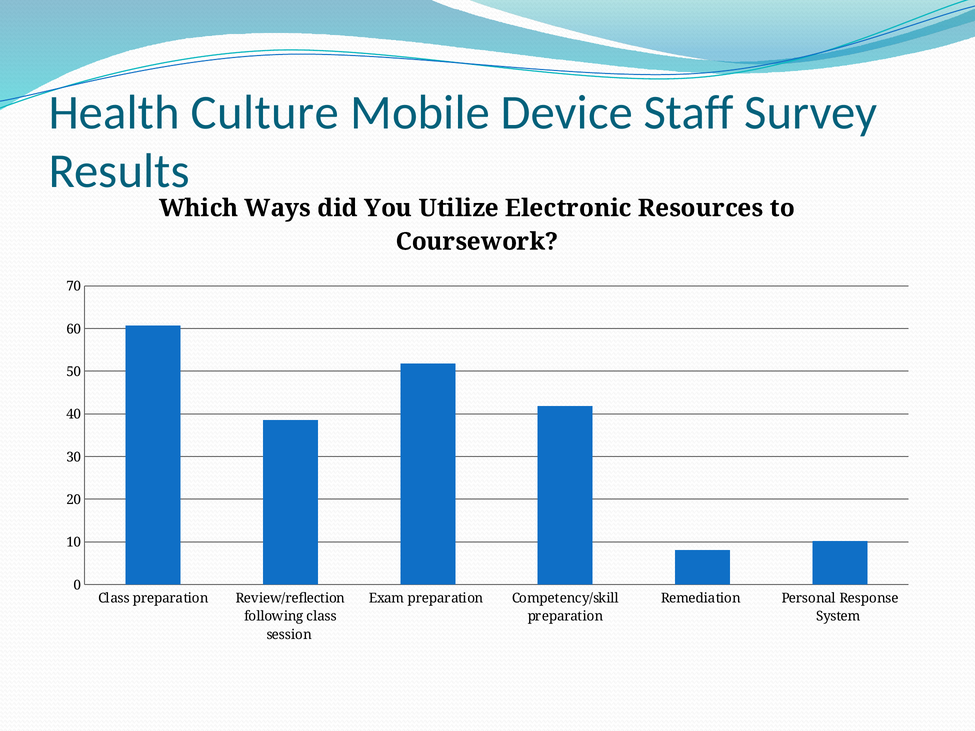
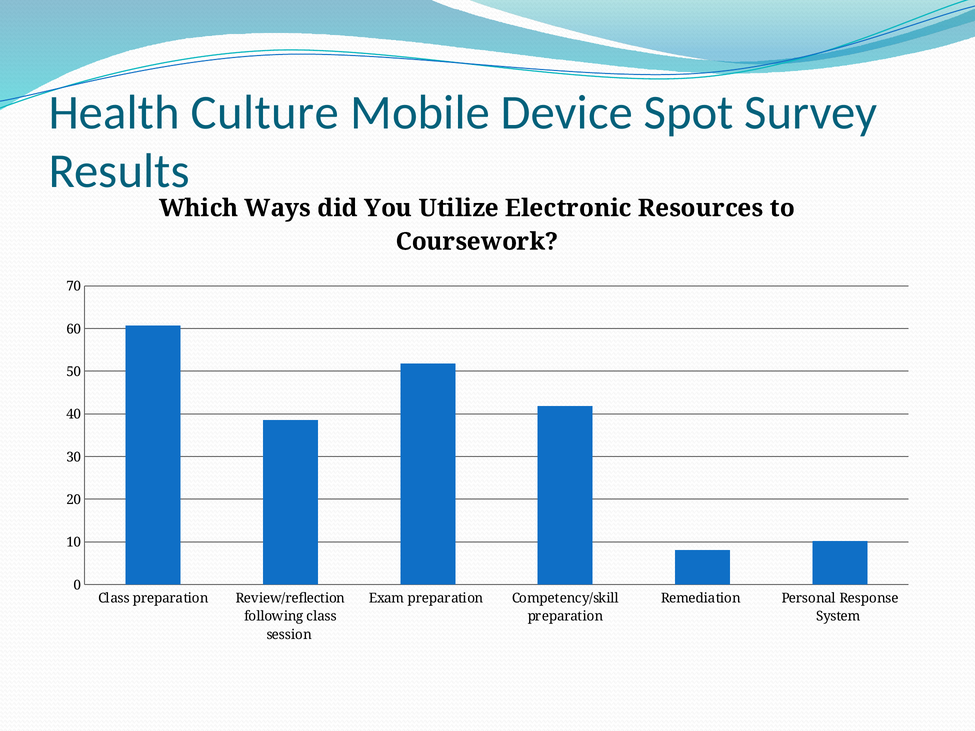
Staff: Staff -> Spot (689, 113)
